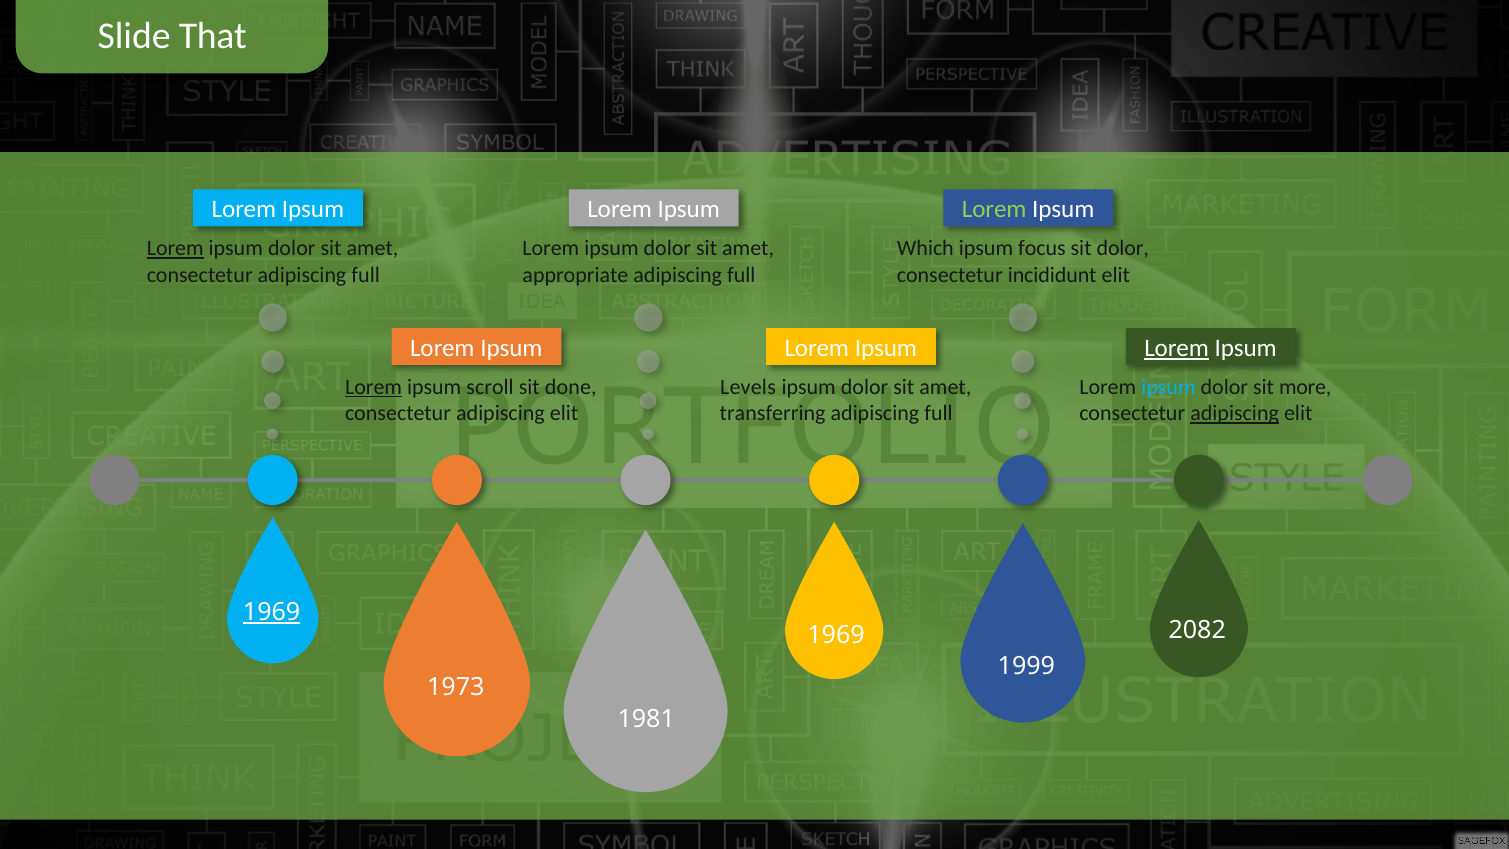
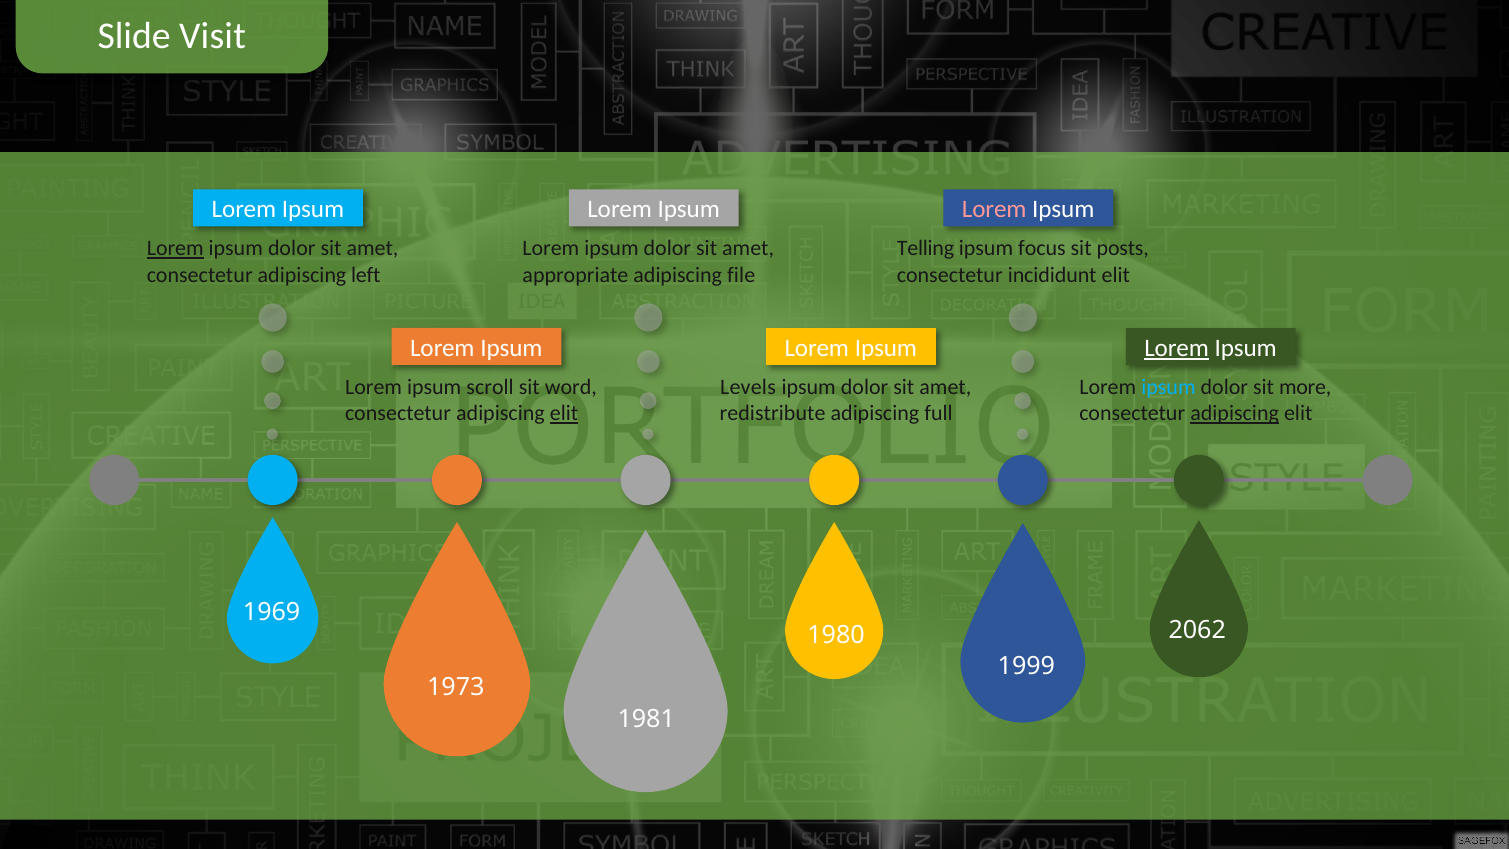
That: That -> Visit (213, 36)
Lorem colour: light green -> pink (994, 210)
Which: Which -> Telling (925, 249)
sit dolor: dolor -> posts (1123, 249)
consectetur adipiscing full: full -> left (366, 275)
full: full -> file (741, 275)
Lorem underline: present -> none (374, 387)
done: done -> word (571, 387)
elit underline: none -> present (564, 413)
transferring: transferring -> redistribute (773, 414)
1969 underline: present -> none (272, 612)
2082: 2082 -> 2062 (1197, 630)
1969: 1969 -> 1980 (836, 635)
